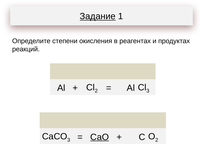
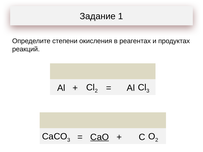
Задание underline: present -> none (98, 16)
